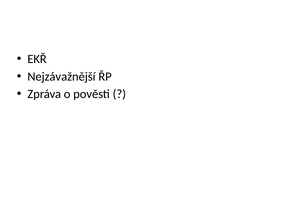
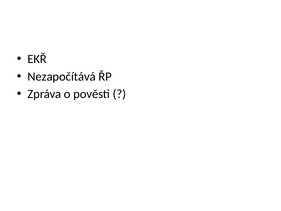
Nejzávažnější: Nejzávažnější -> Nezapočítává (62, 76)
